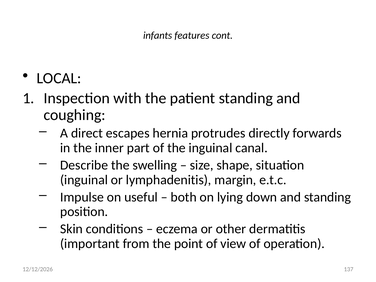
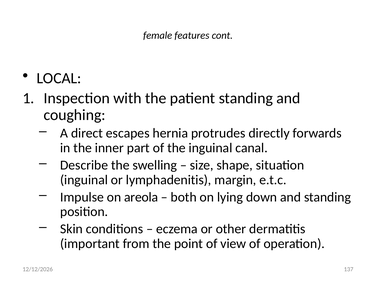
infants: infants -> female (158, 36)
useful: useful -> areola (141, 197)
